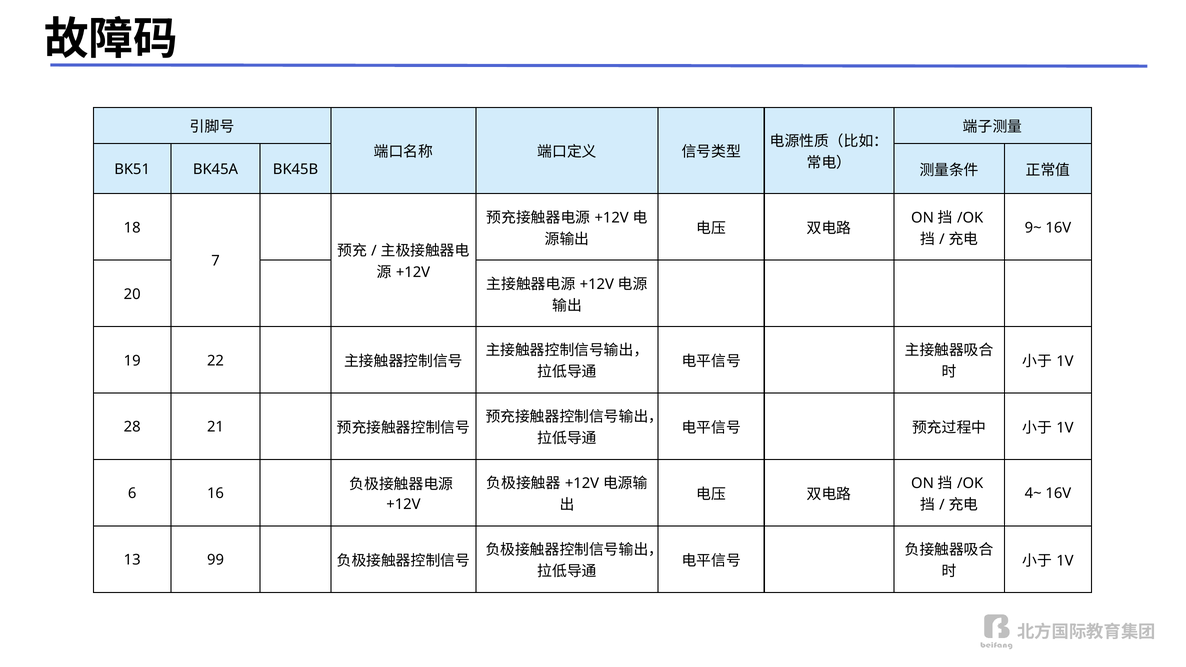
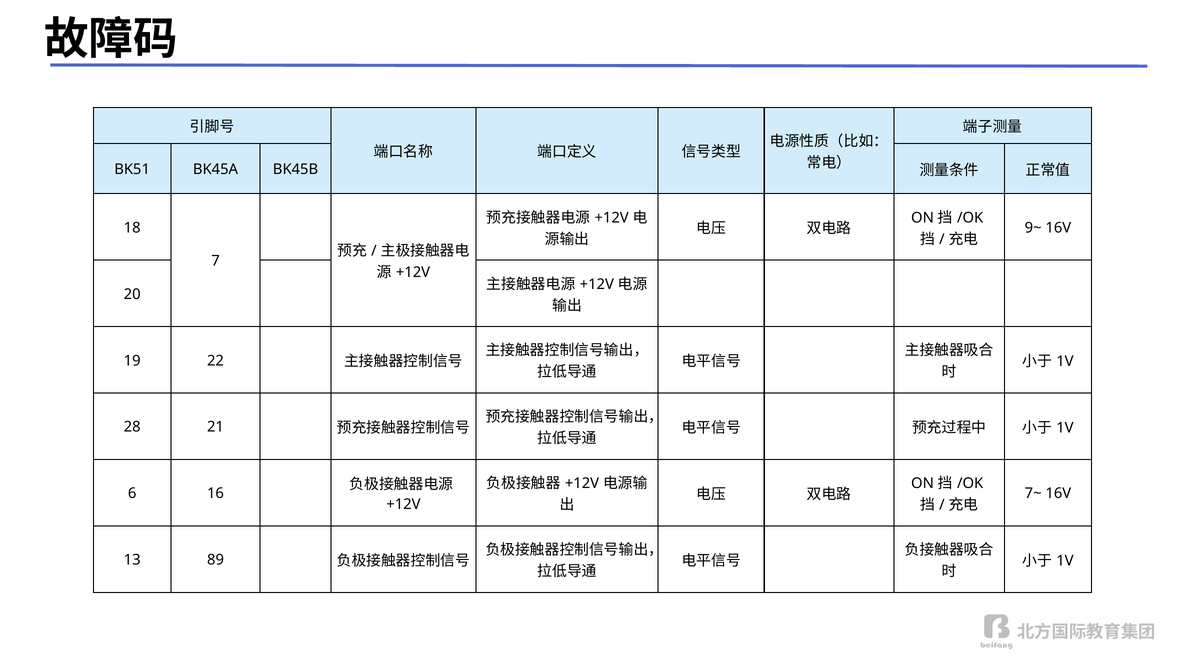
4~: 4~ -> 7~ (1033, 494)
99: 99 -> 89 (216, 560)
